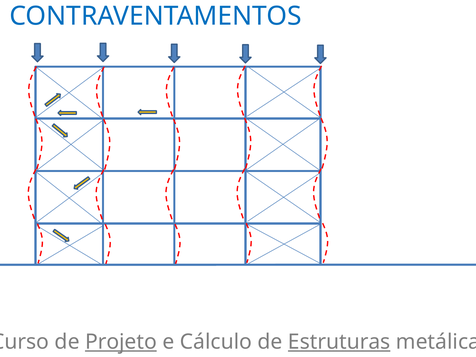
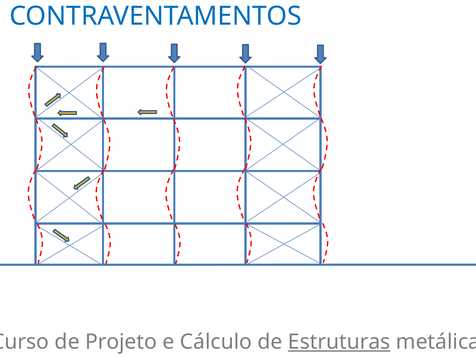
Projeto underline: present -> none (121, 342)
